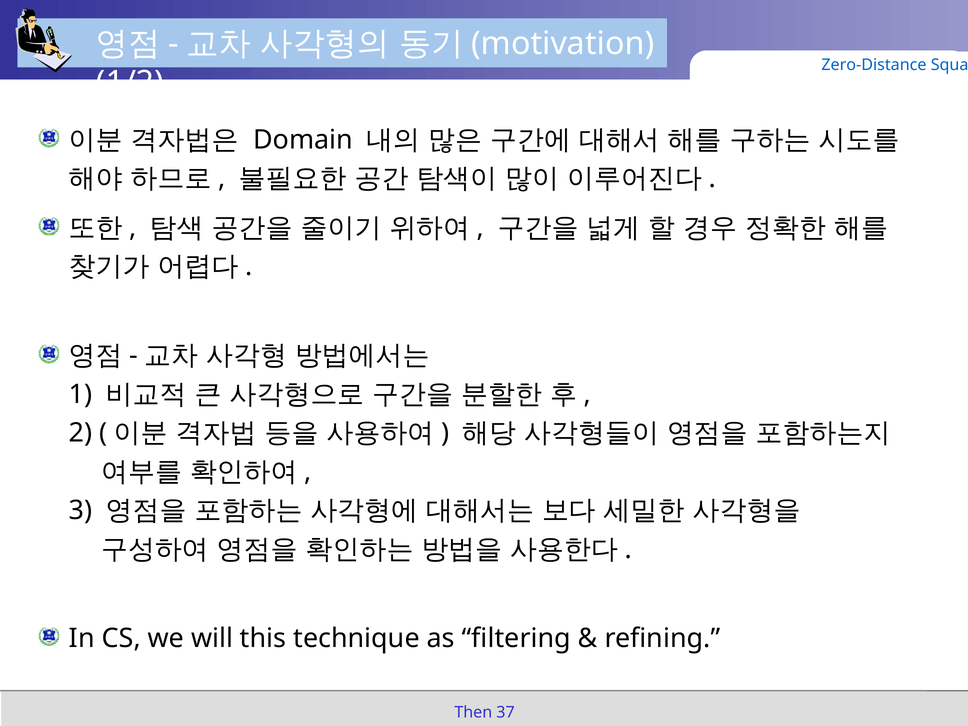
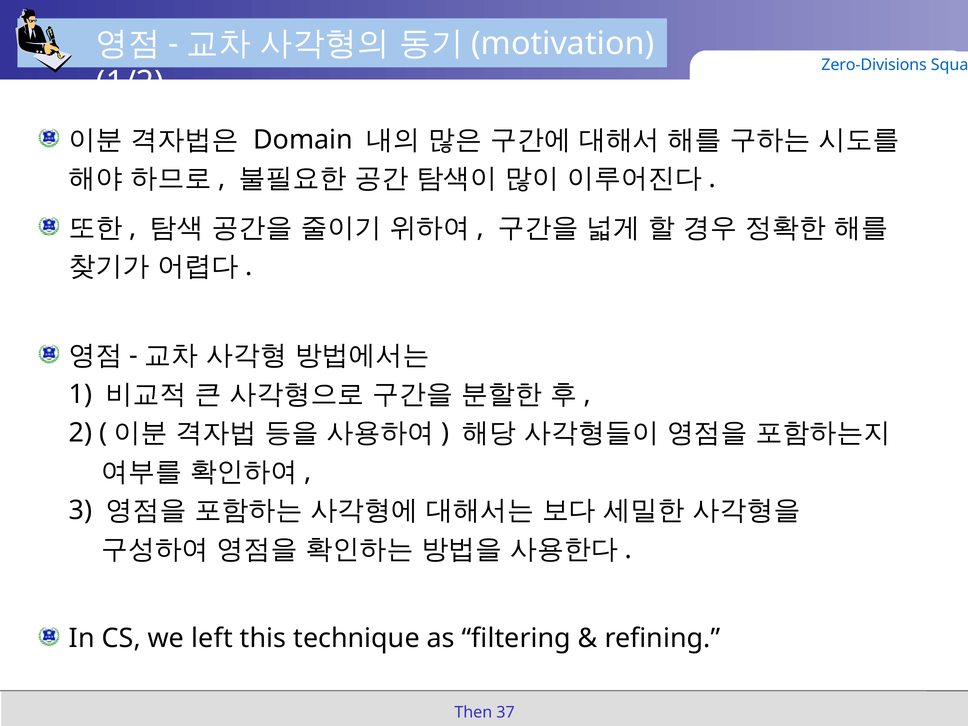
Zero-Distance: Zero-Distance -> Zero-Divisions (874, 65)
will: will -> left (212, 638)
